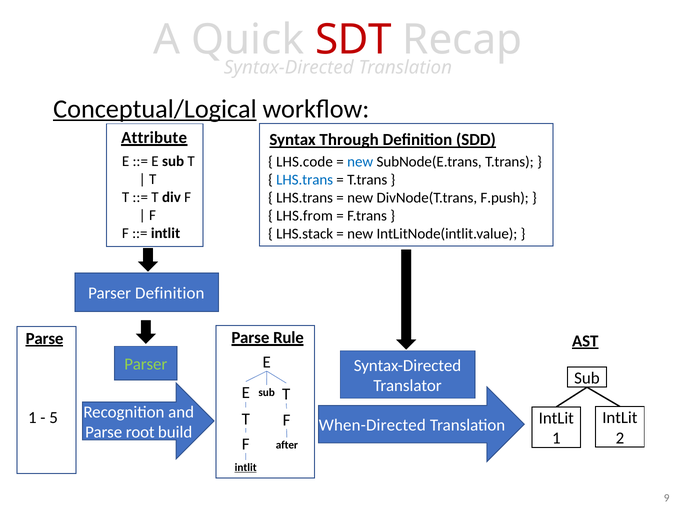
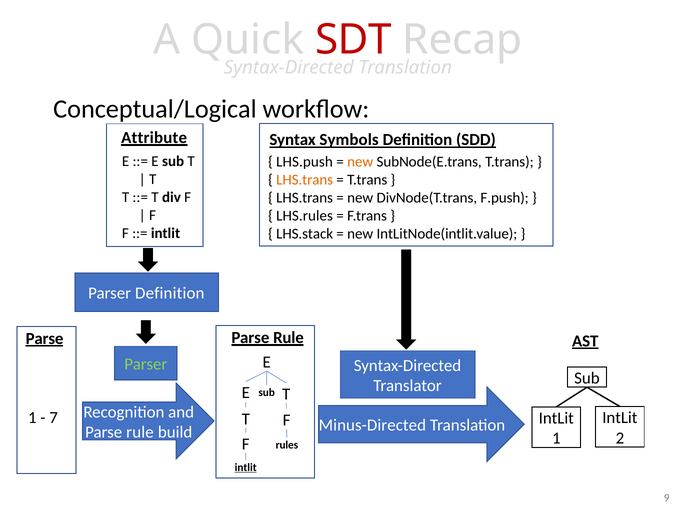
Conceptual/Logical underline: present -> none (155, 109)
Through: Through -> Symbols (349, 140)
LHS.code: LHS.code -> LHS.push (305, 162)
new colour: blue -> orange (360, 162)
LHS.trans colour: blue -> orange (305, 180)
LHS.from: LHS.from -> LHS.rules (305, 216)
5: 5 -> 7 (54, 417)
root: root -> rule (140, 432)
When-Directed: When-Directed -> Minus-Directed (372, 425)
after: after -> rules (287, 445)
